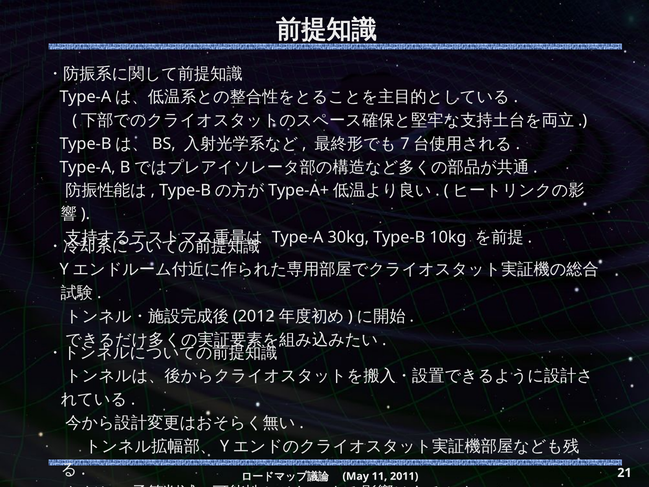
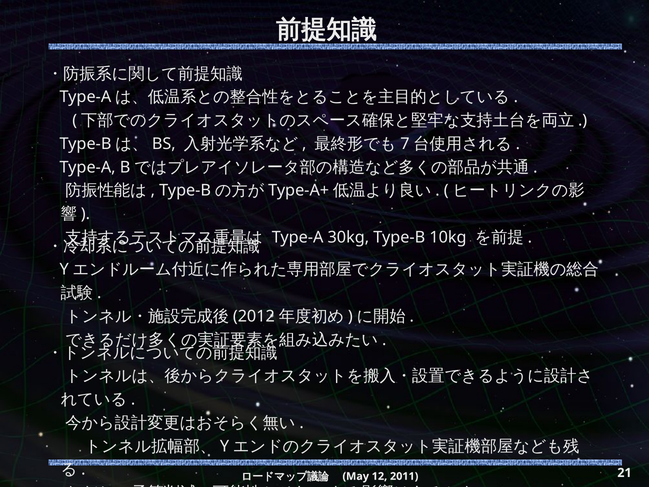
11: 11 -> 12 (379, 476)
